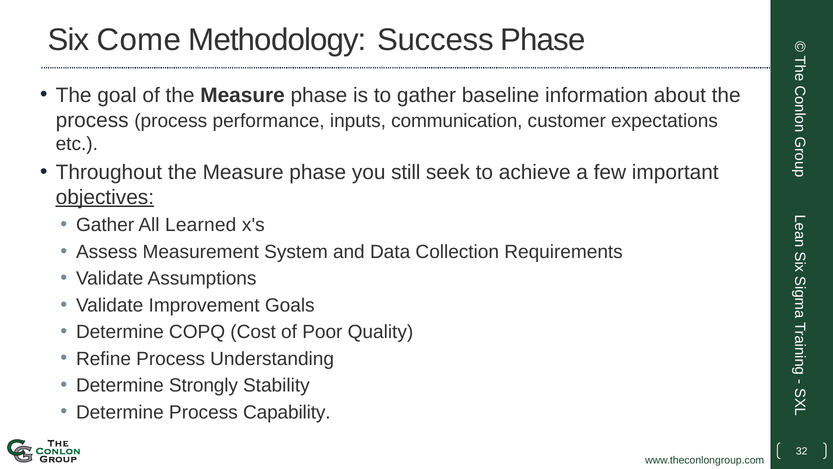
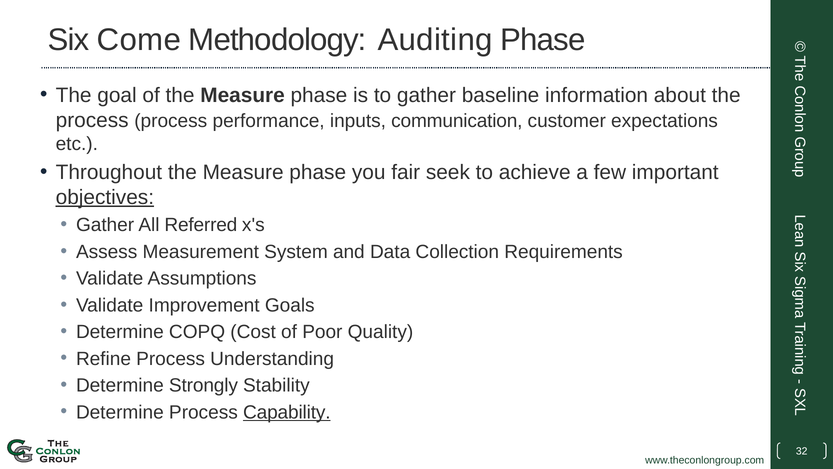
Success: Success -> Auditing (435, 40)
still: still -> fair (406, 172)
Learned: Learned -> Referred (201, 225)
Capability underline: none -> present (287, 412)
